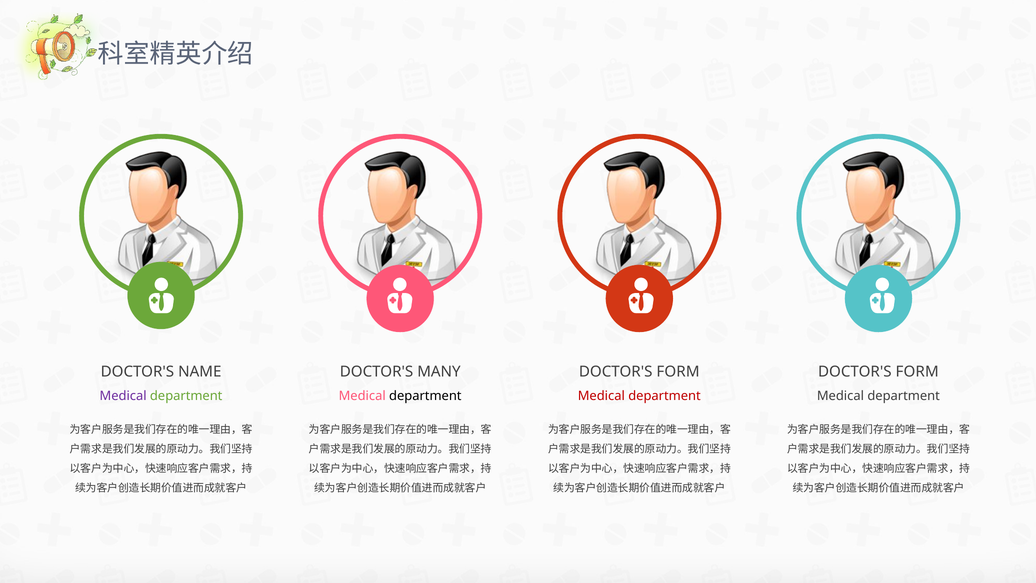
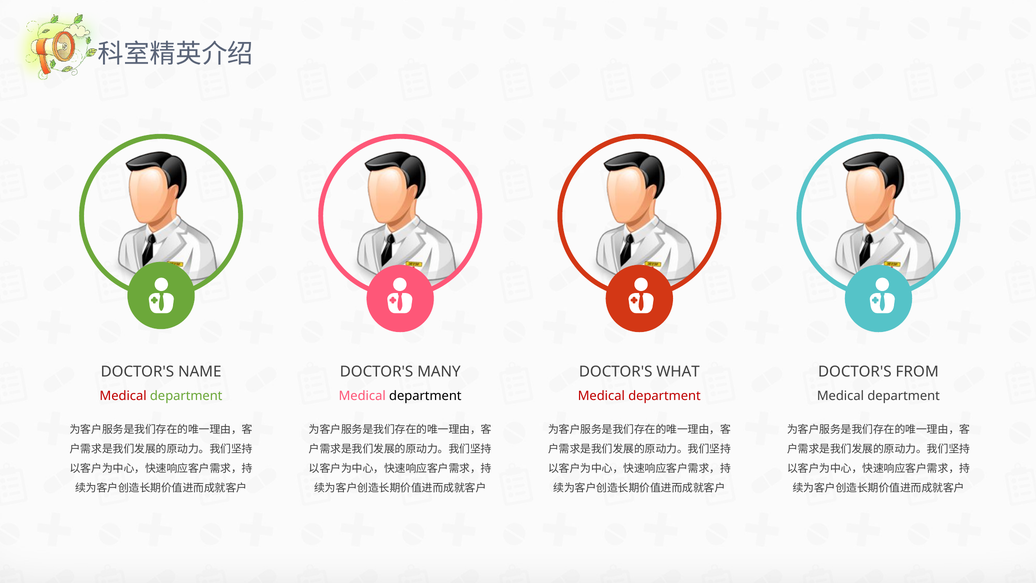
FORM: FORM -> WHAT (678, 372)
FORM: FORM -> FROM (917, 372)
Medical colour: purple -> red (123, 396)
